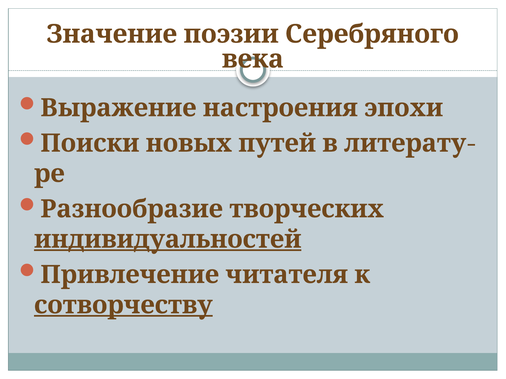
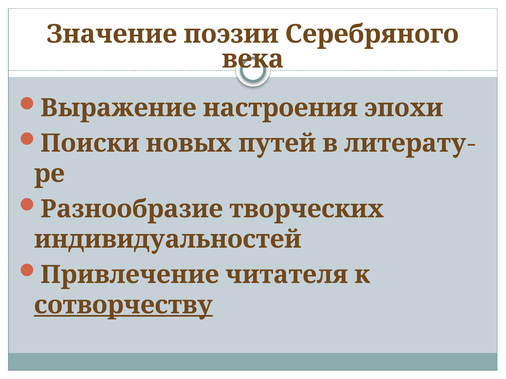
индивидуальностей underline: present -> none (168, 240)
